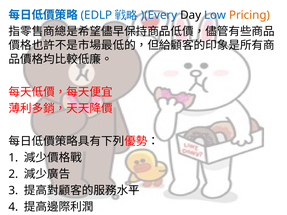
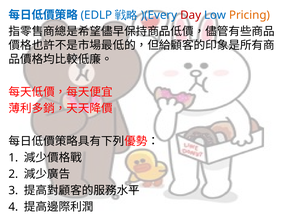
Day colour: black -> red (191, 15)
